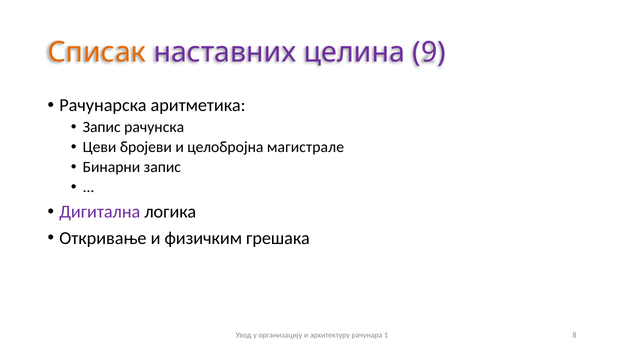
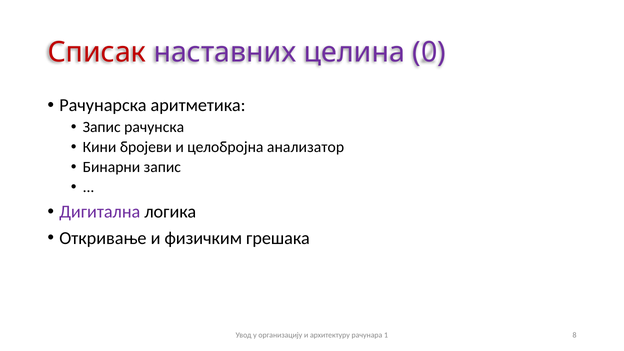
Списак colour: orange -> red (97, 52)
9: 9 -> 0 (429, 52)
Цеви: Цеви -> Кини (100, 147)
магистрале: магистрале -> анализатор (306, 147)
